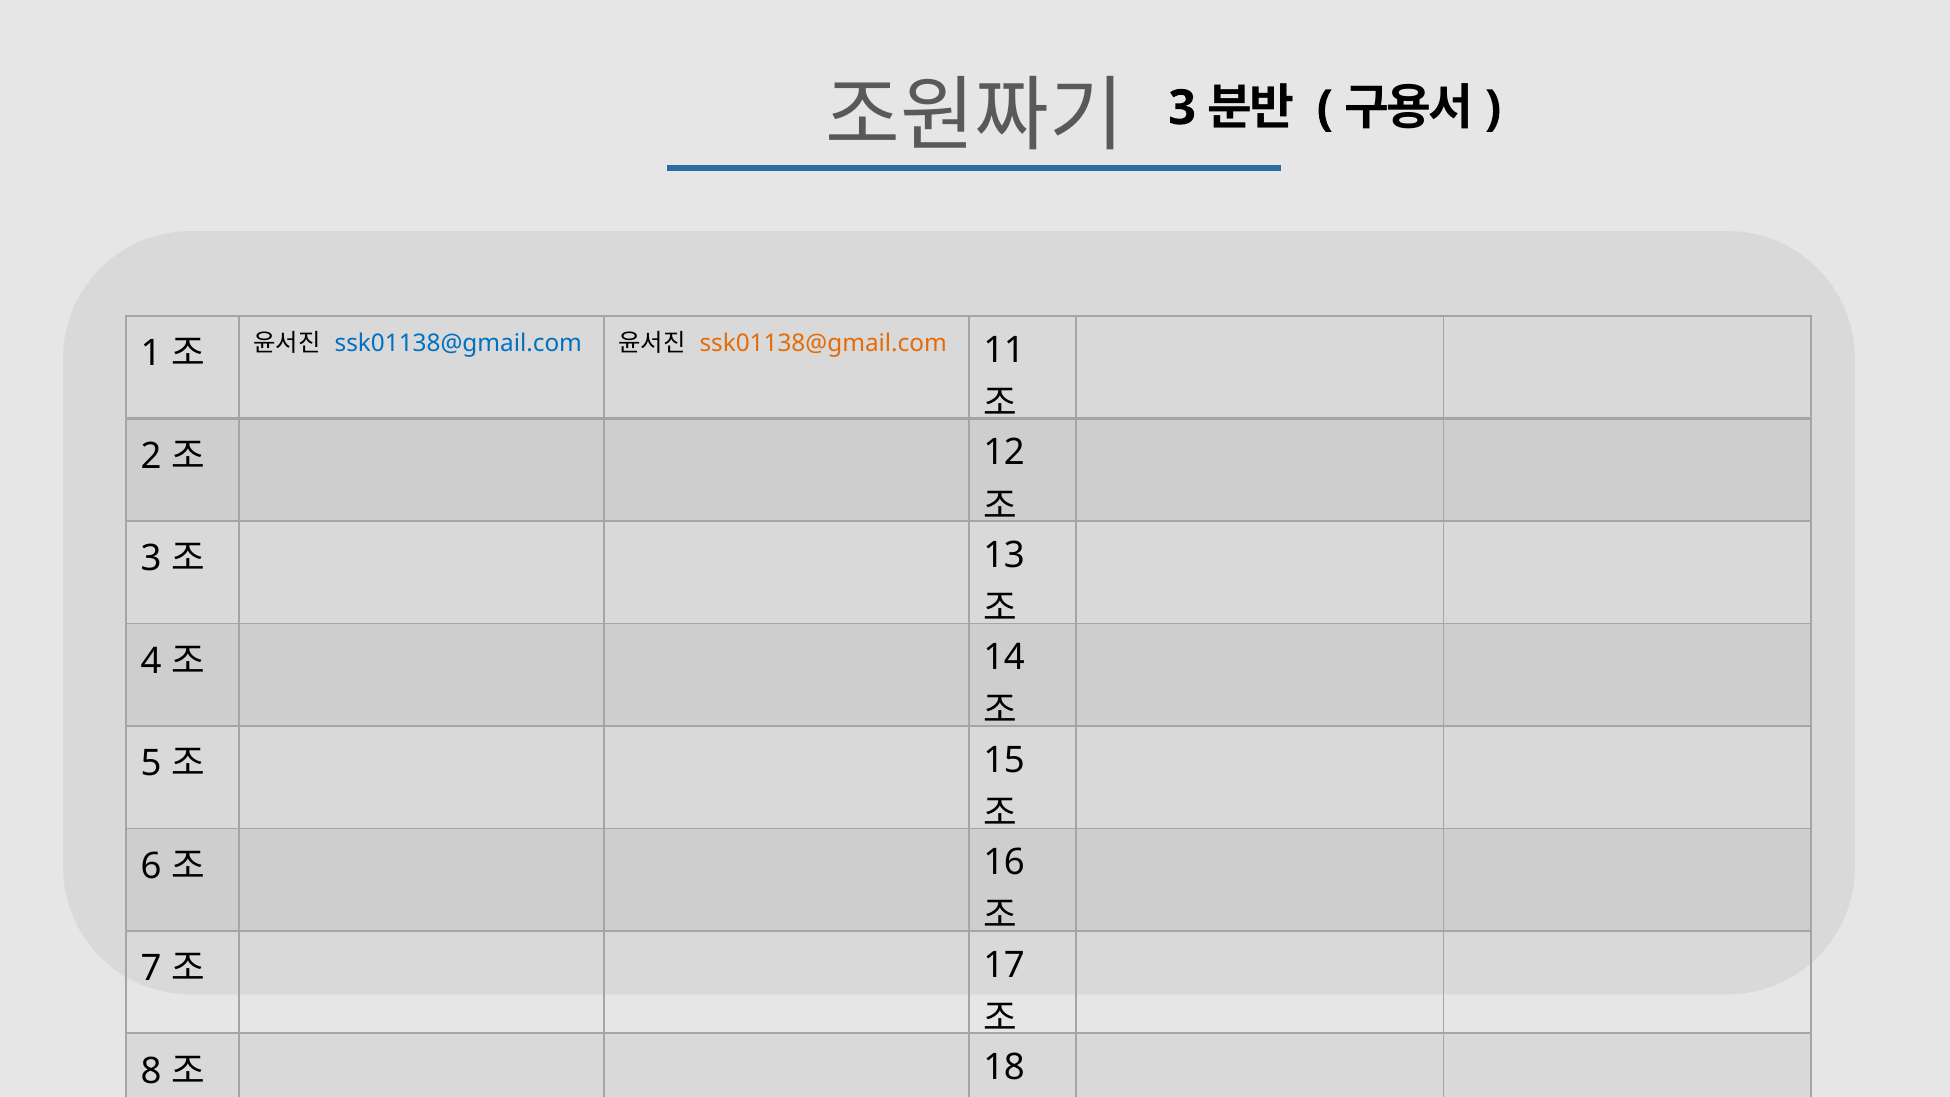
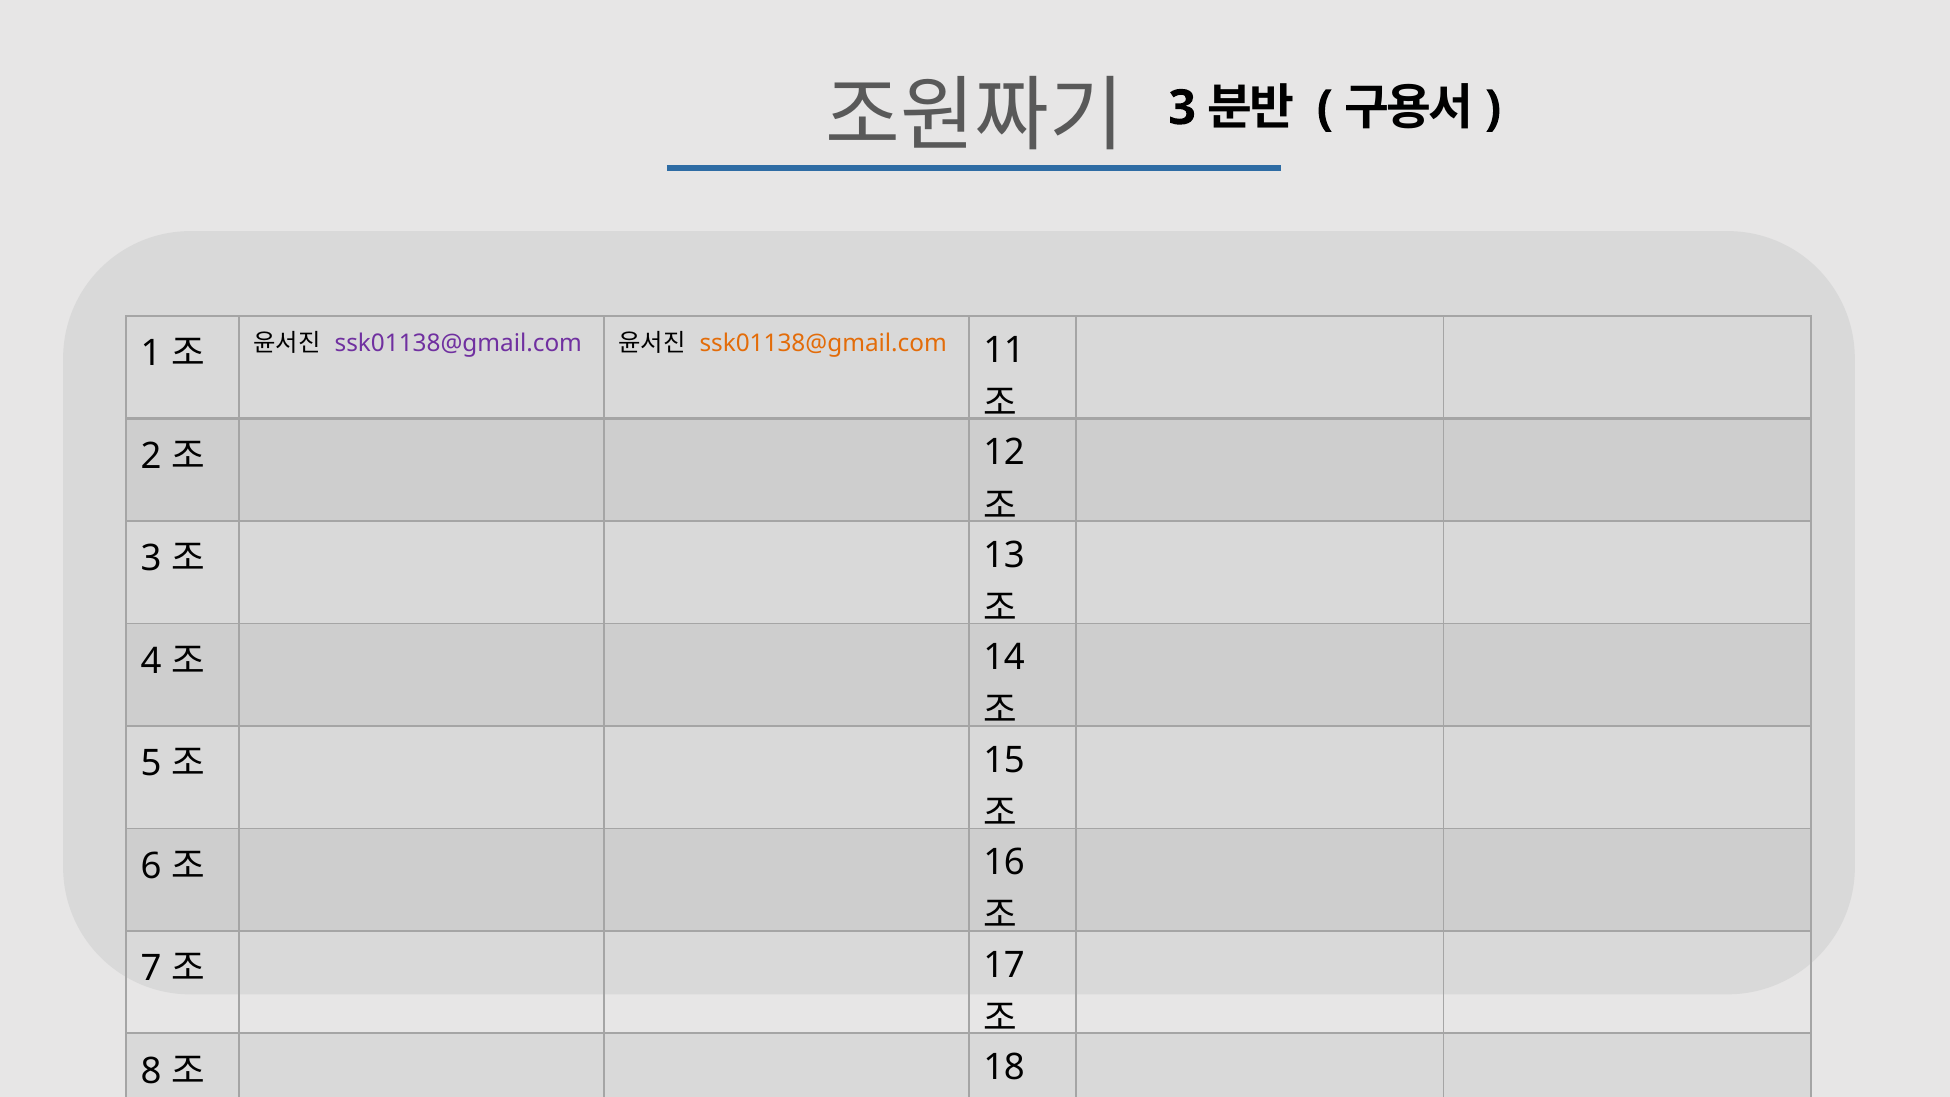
ssk01138@gmail.com colour: blue -> purple (458, 344)
